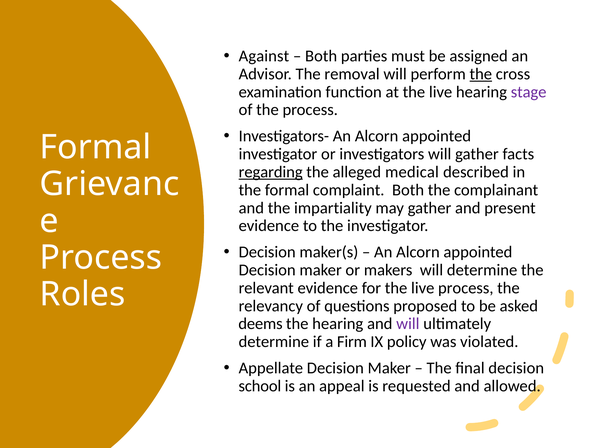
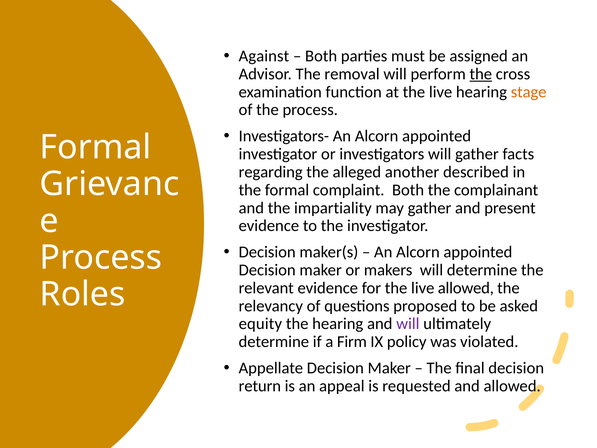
stage colour: purple -> orange (529, 92)
regarding underline: present -> none (271, 172)
medical: medical -> another (412, 172)
live process: process -> allowed (466, 288)
deems: deems -> equity (260, 324)
school: school -> return (260, 386)
